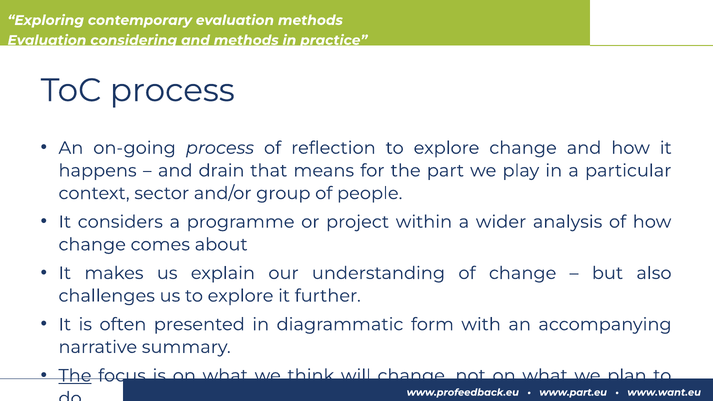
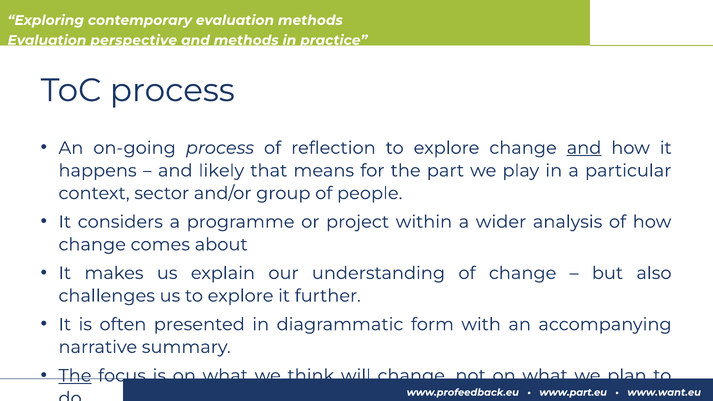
considering: considering -> perspective (134, 40)
and underline: none -> present (584, 148)
drain: drain -> likely (221, 171)
